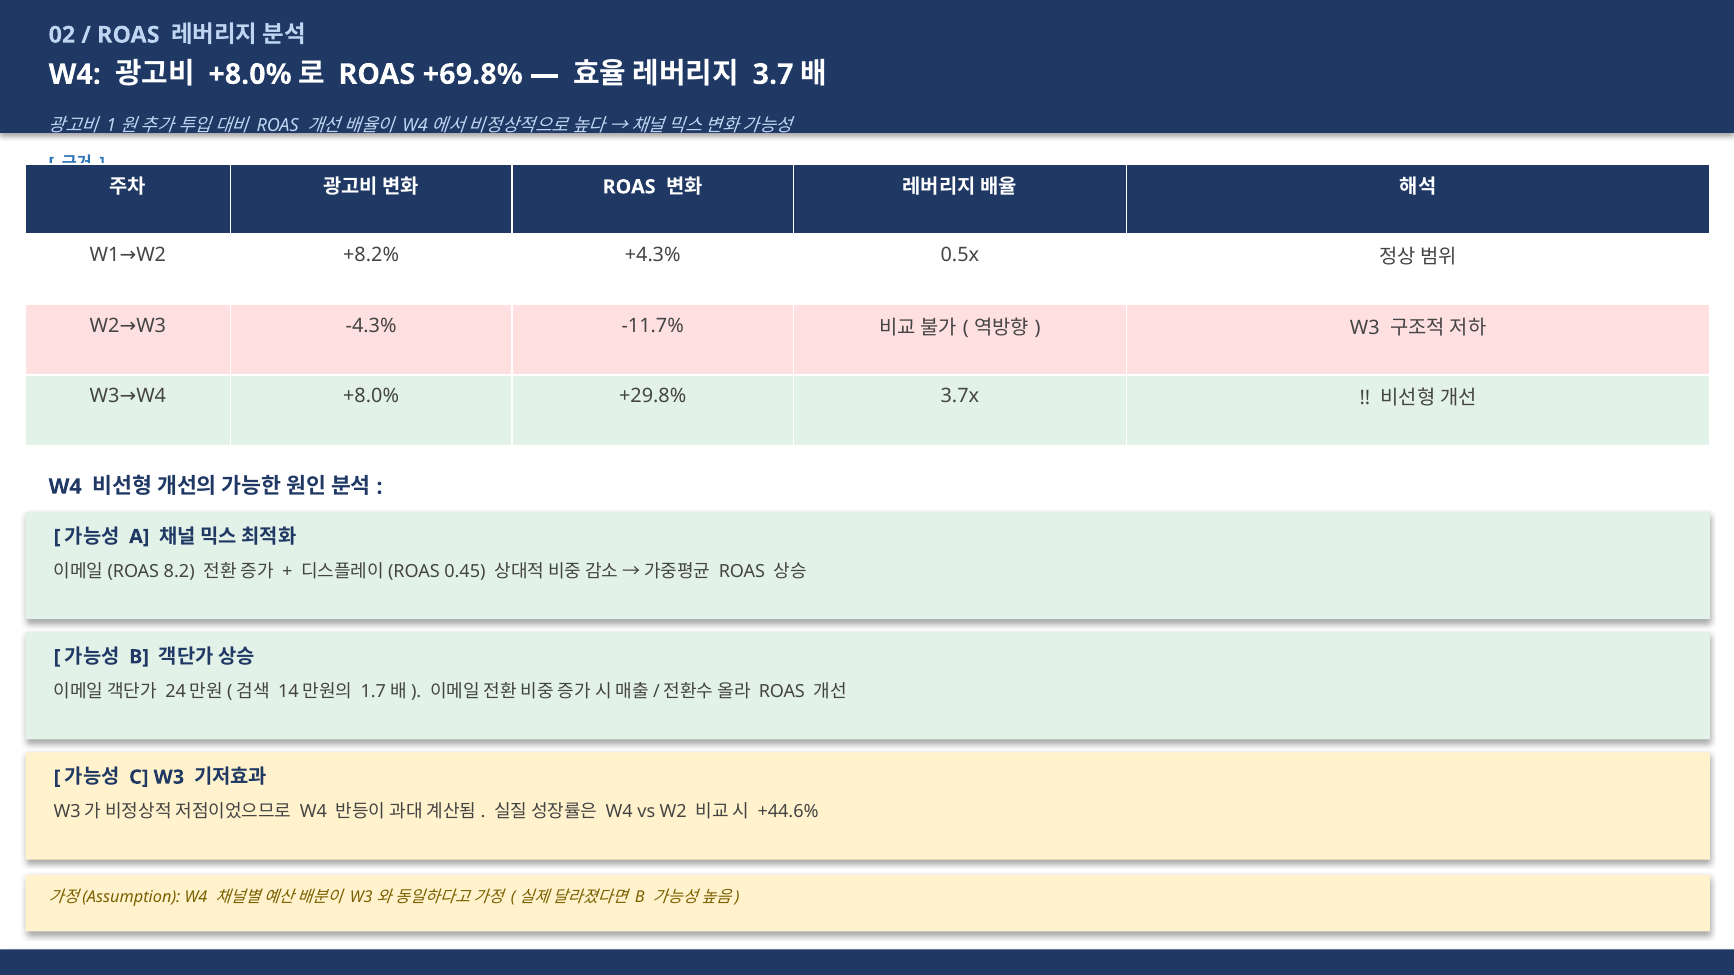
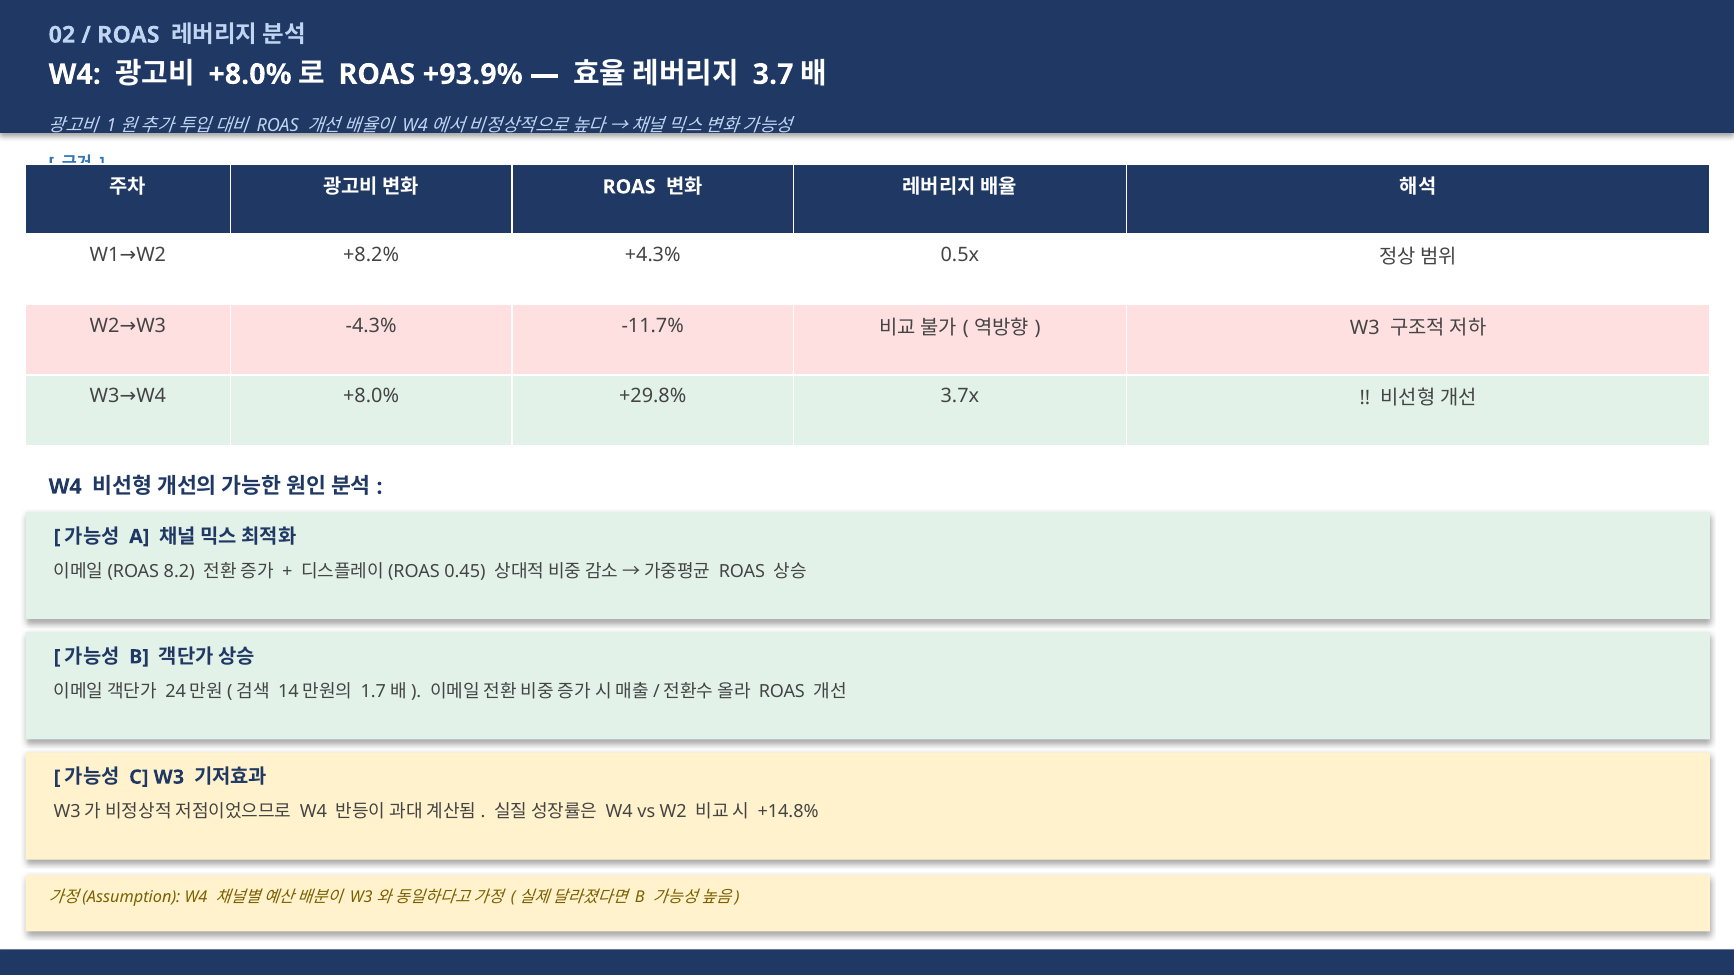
+69.8%: +69.8% -> +93.9% (473, 74)
+44.6%: +44.6% -> +14.8% (788, 812)
